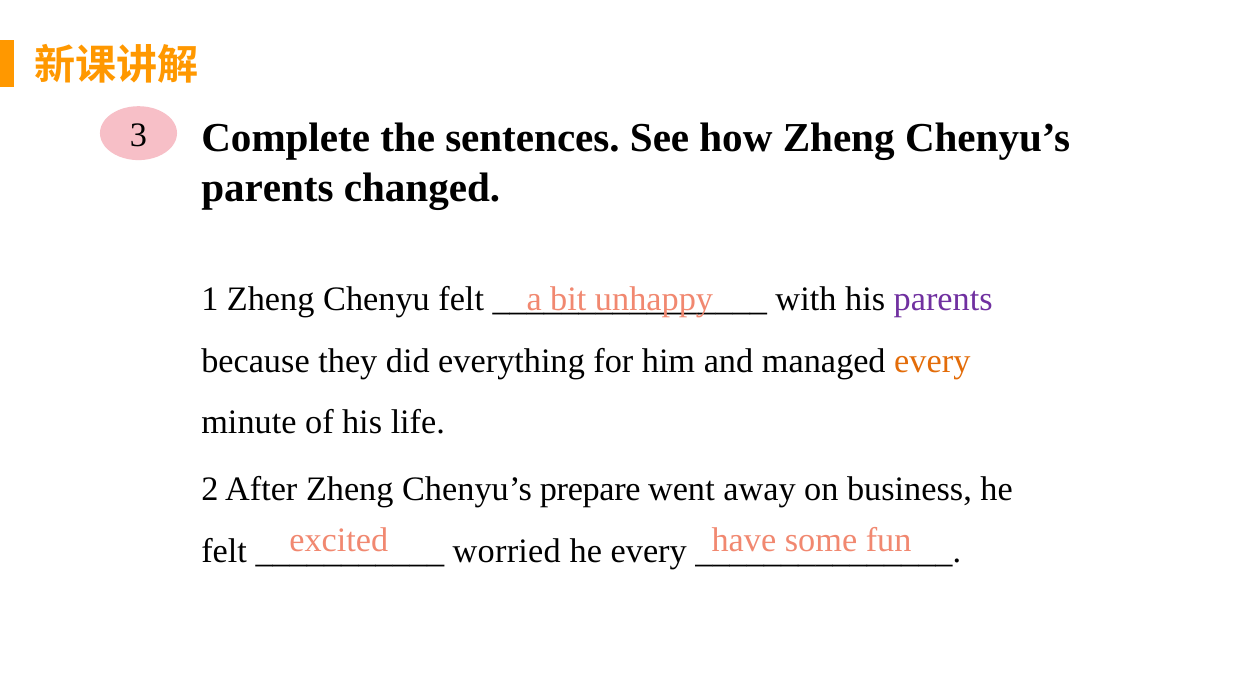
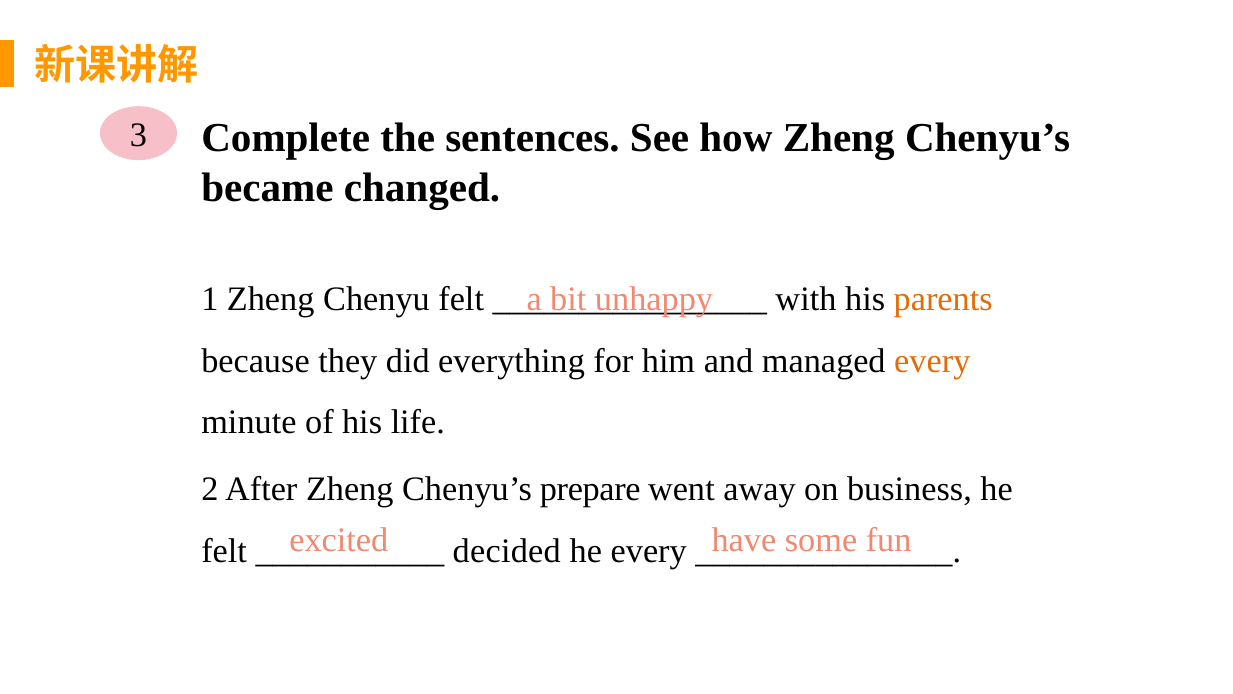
parents: parents -> became (267, 188)
parents colour: purple -> orange (943, 299)
worried: worried -> decided (507, 551)
